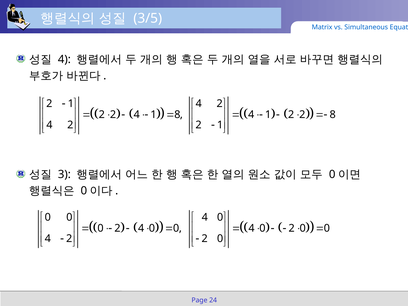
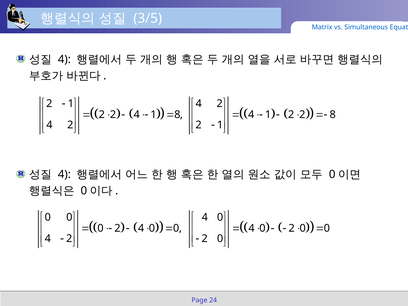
3: 3 -> 4 (64, 175)
